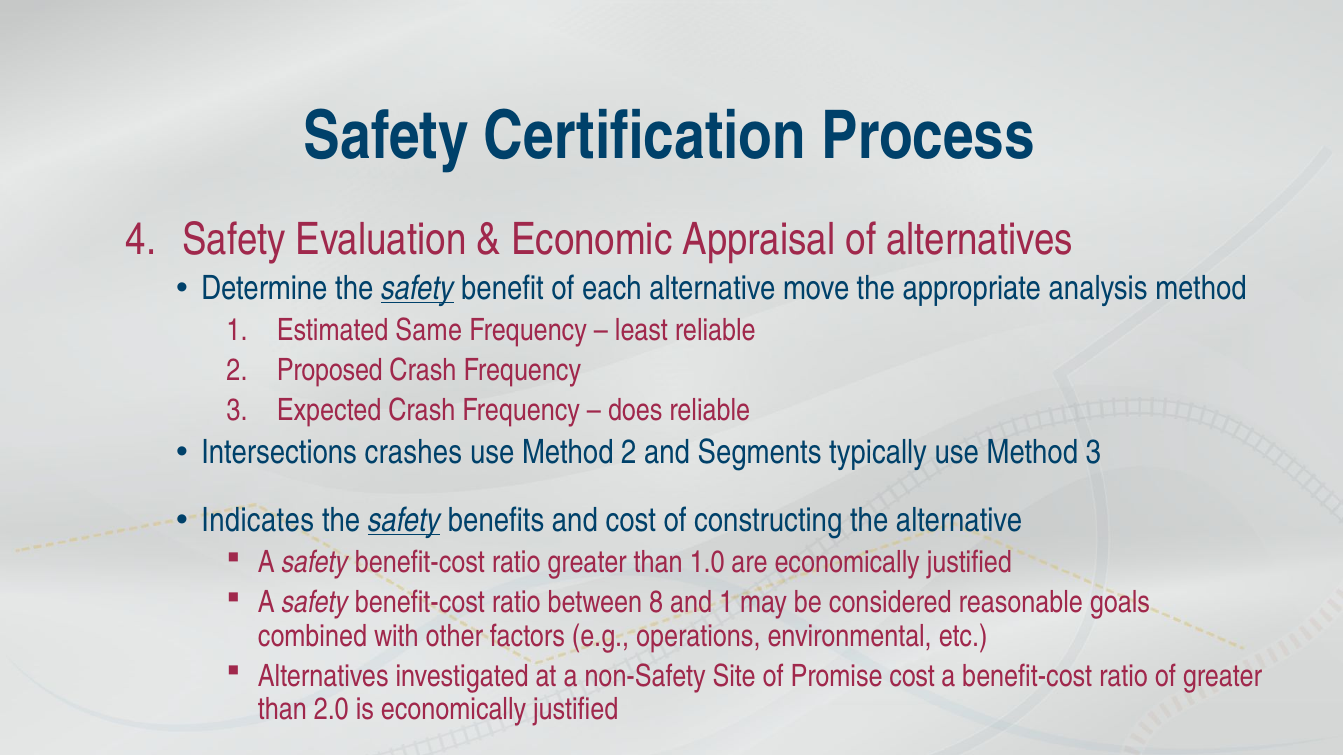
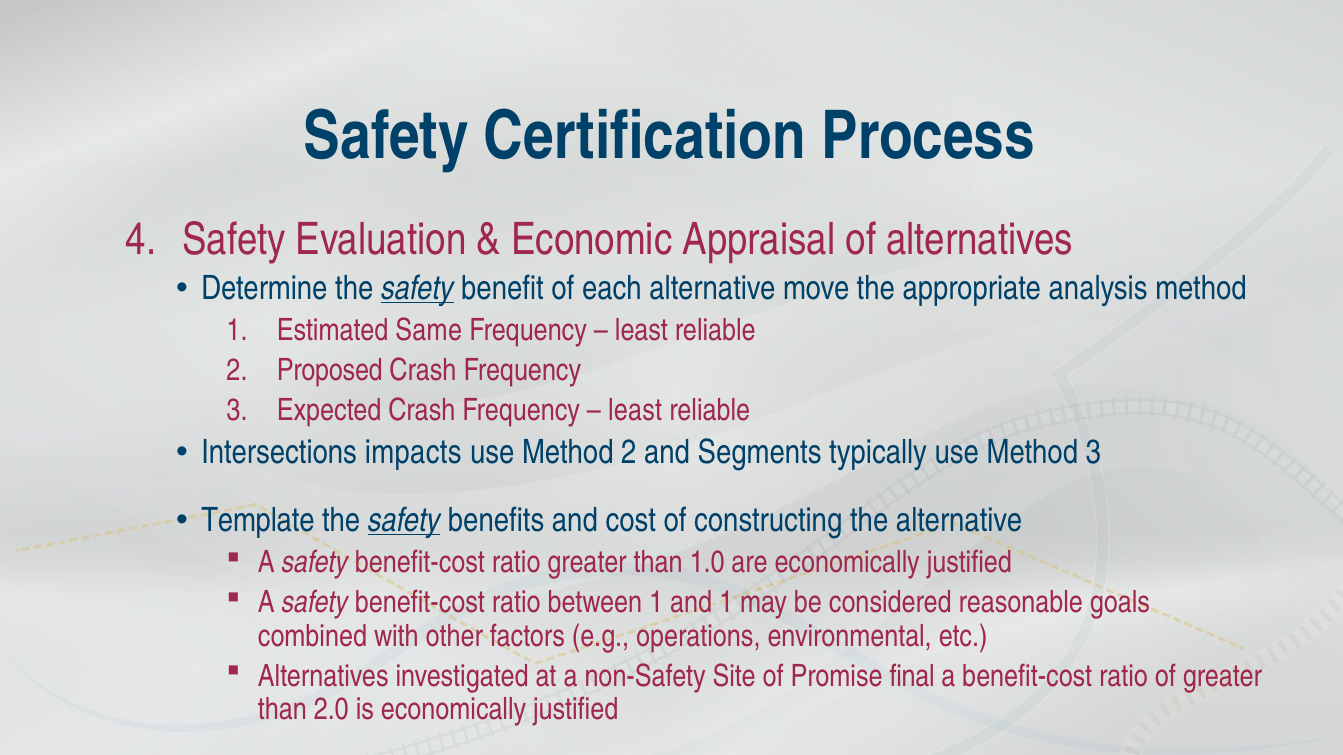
does: does -> least (635, 411)
crashes: crashes -> impacts (413, 453)
Indicates: Indicates -> Template (258, 521)
between 8: 8 -> 1 (656, 603)
Promise cost: cost -> final (912, 676)
